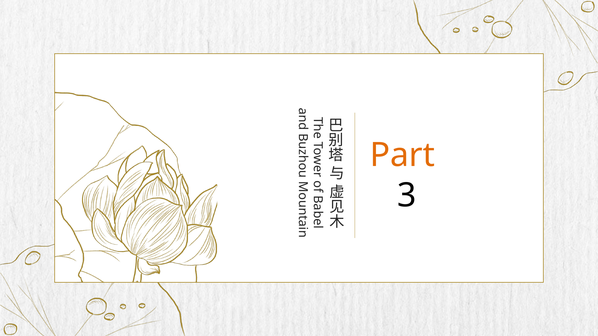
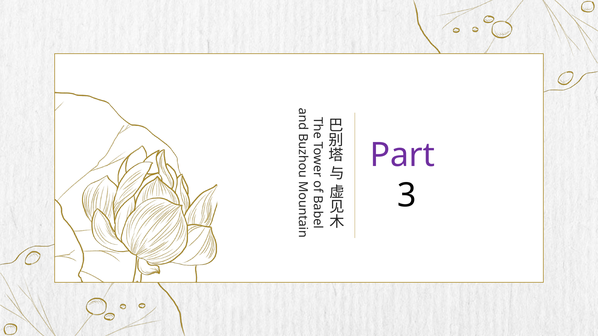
Part colour: orange -> purple (402, 155)
